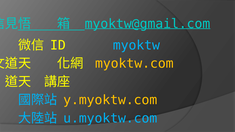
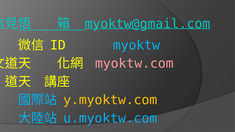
myoktw.com colour: yellow -> pink (134, 64)
